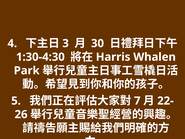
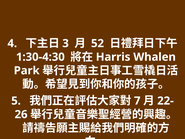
30: 30 -> 52 (97, 43)
